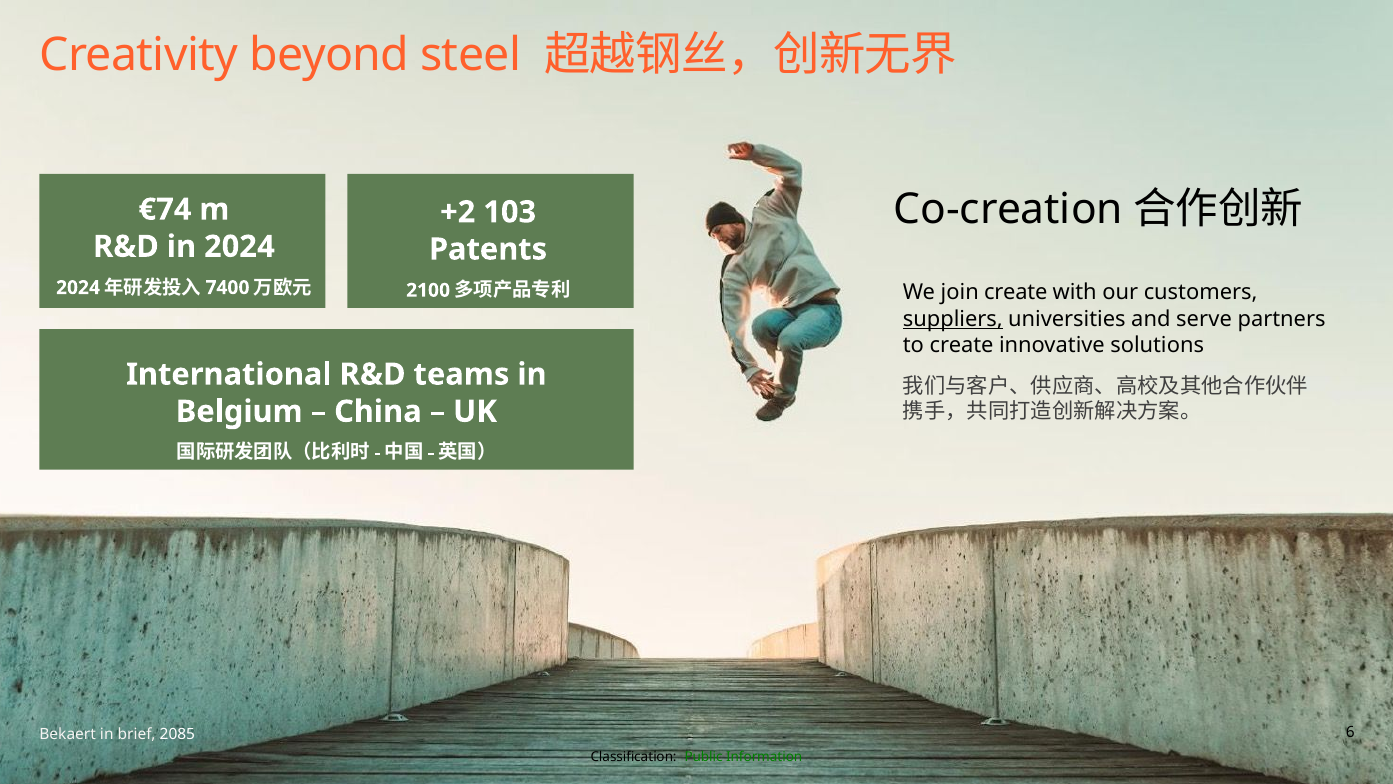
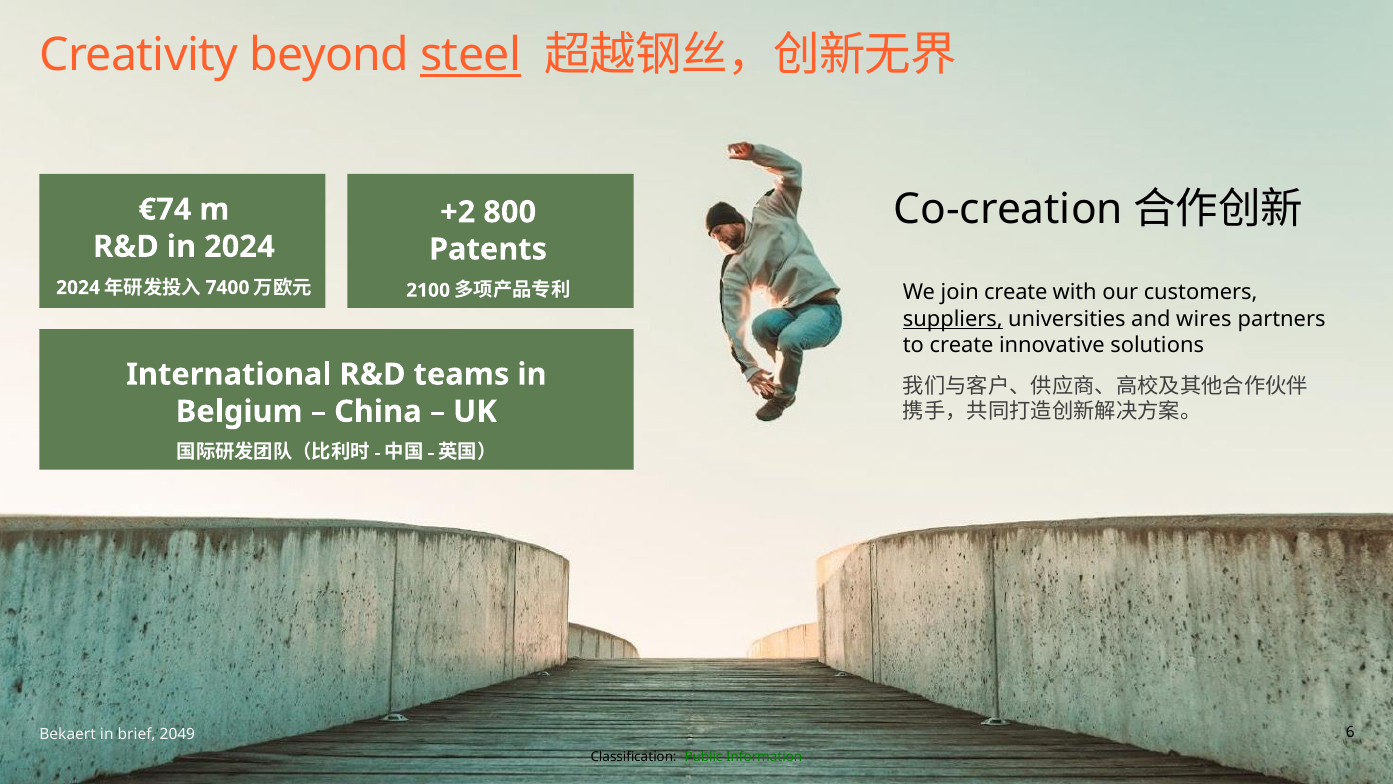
steel underline: none -> present (471, 55)
103: 103 -> 800 (510, 212)
serve: serve -> wires (1204, 319)
2085: 2085 -> 2049 (177, 734)
